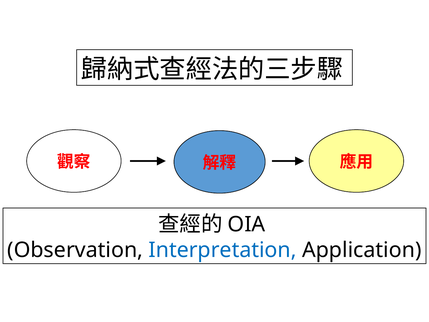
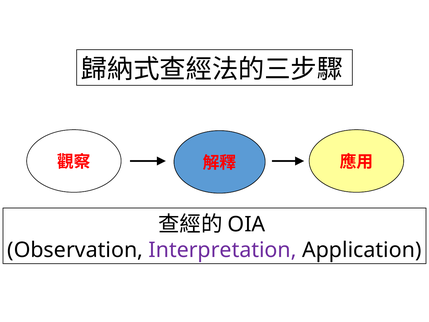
Interpretation colour: blue -> purple (223, 250)
